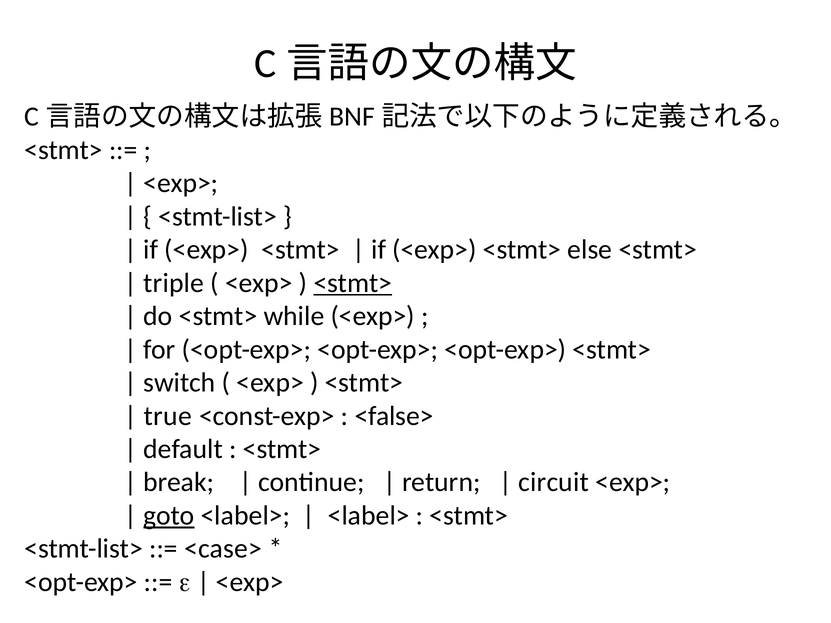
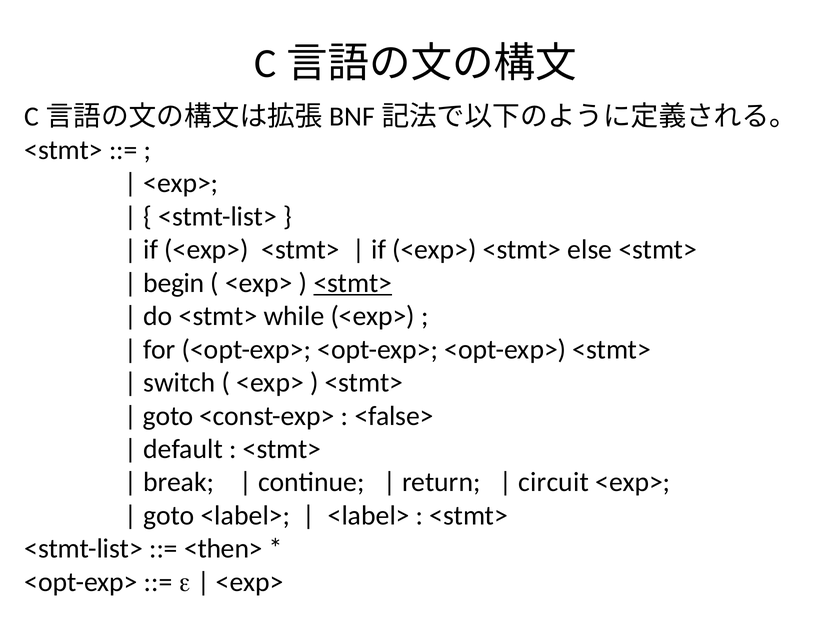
triple: triple -> begin (174, 283)
true: true -> goto (168, 416)
goto underline: present -> none (169, 516)
<case>: <case> -> <then> (223, 549)
